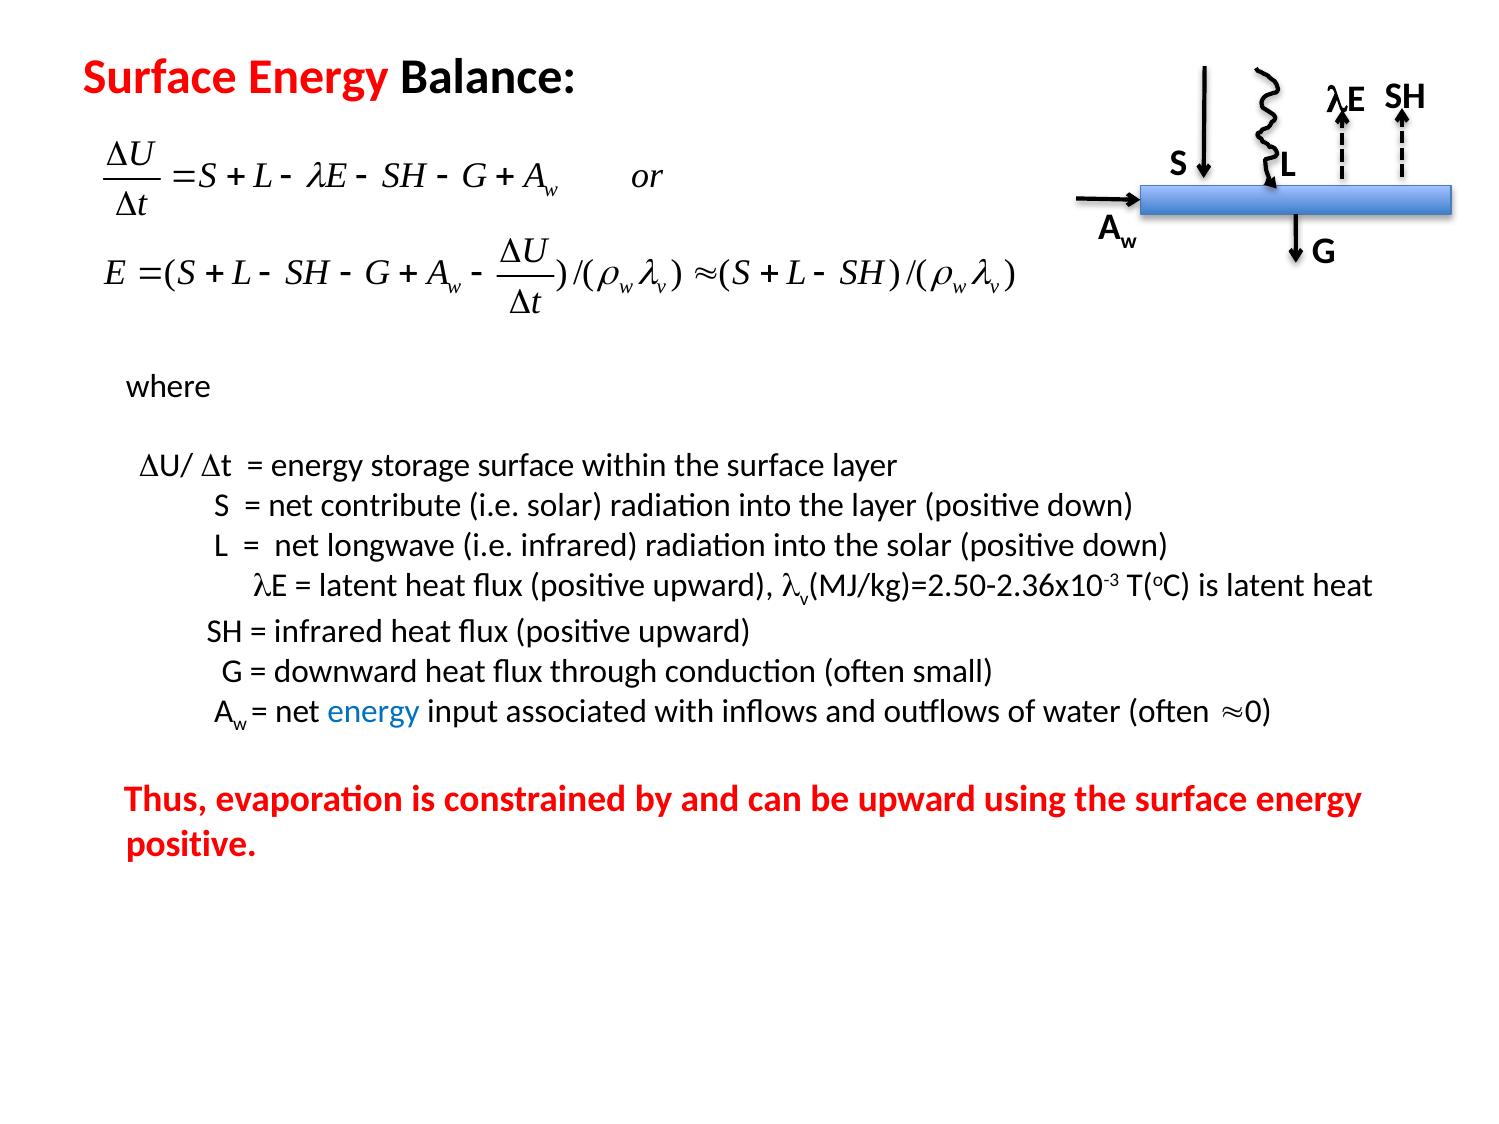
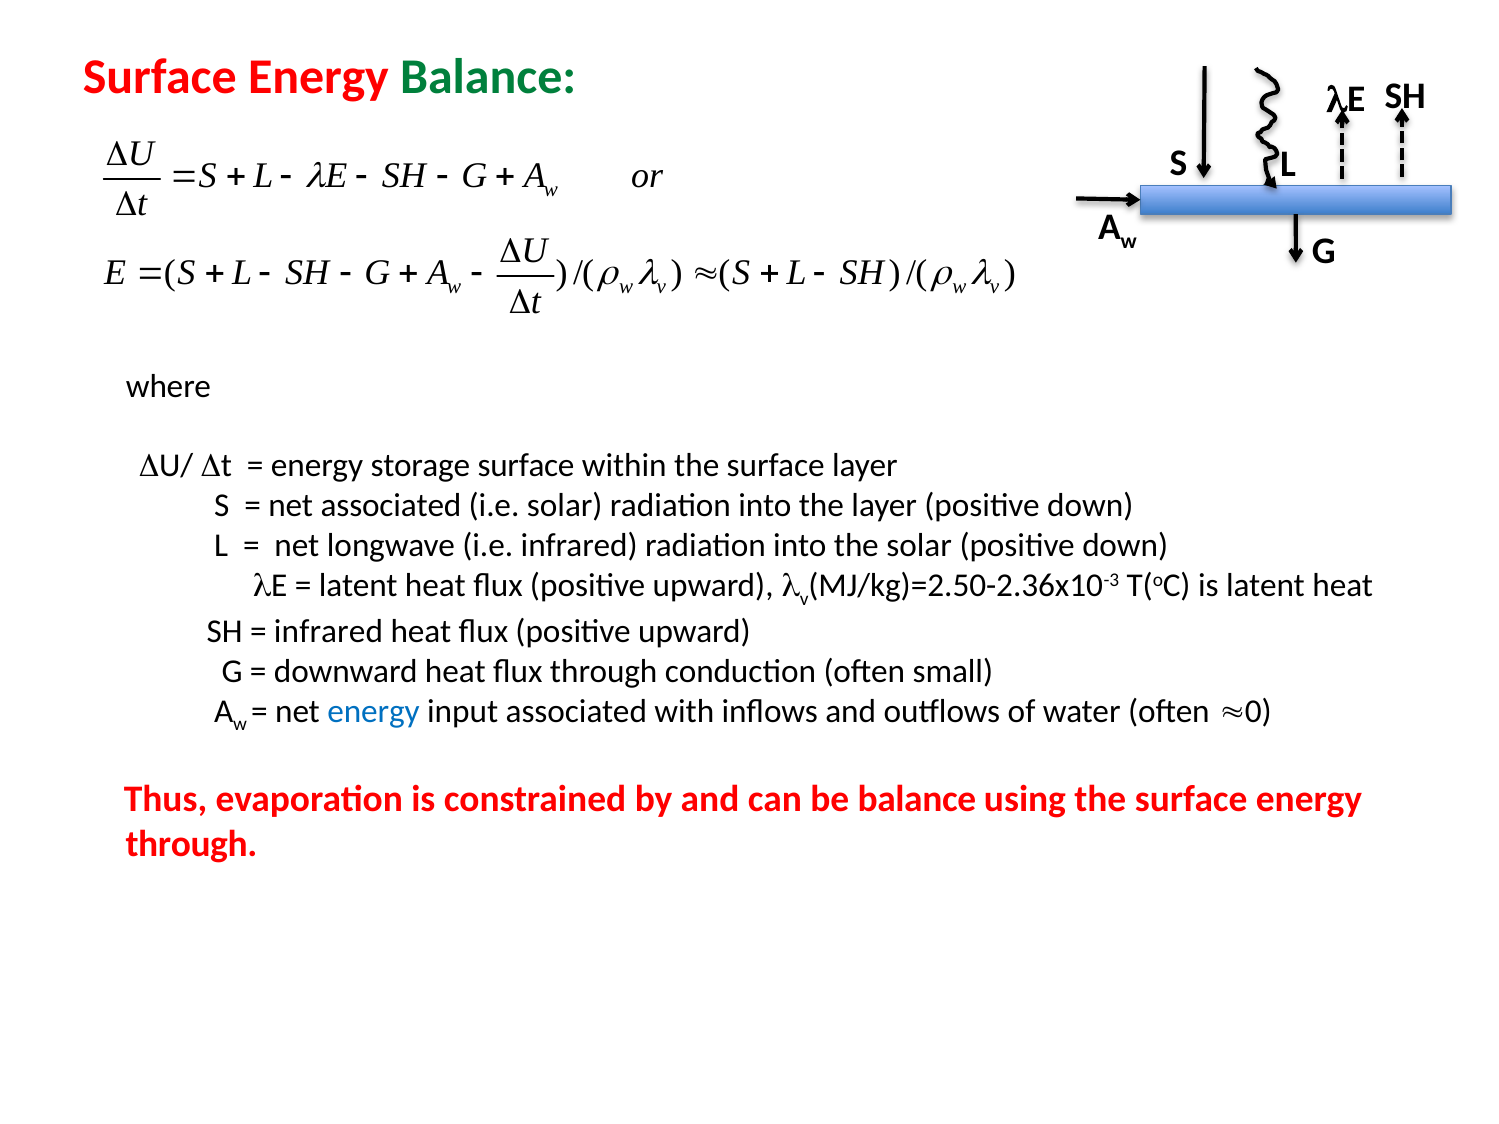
Balance colour: black -> green (488, 77)
net contribute: contribute -> associated (391, 506)
be upward: upward -> balance (917, 799)
positive: positive -> through (191, 844)
